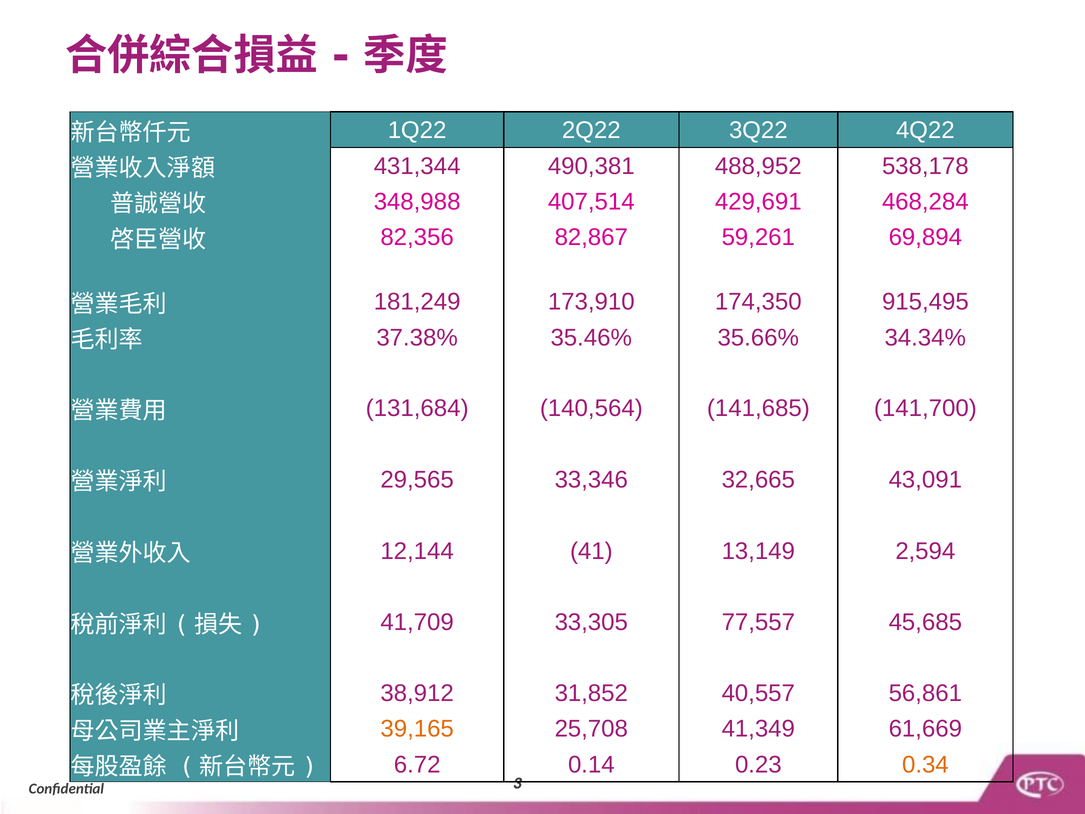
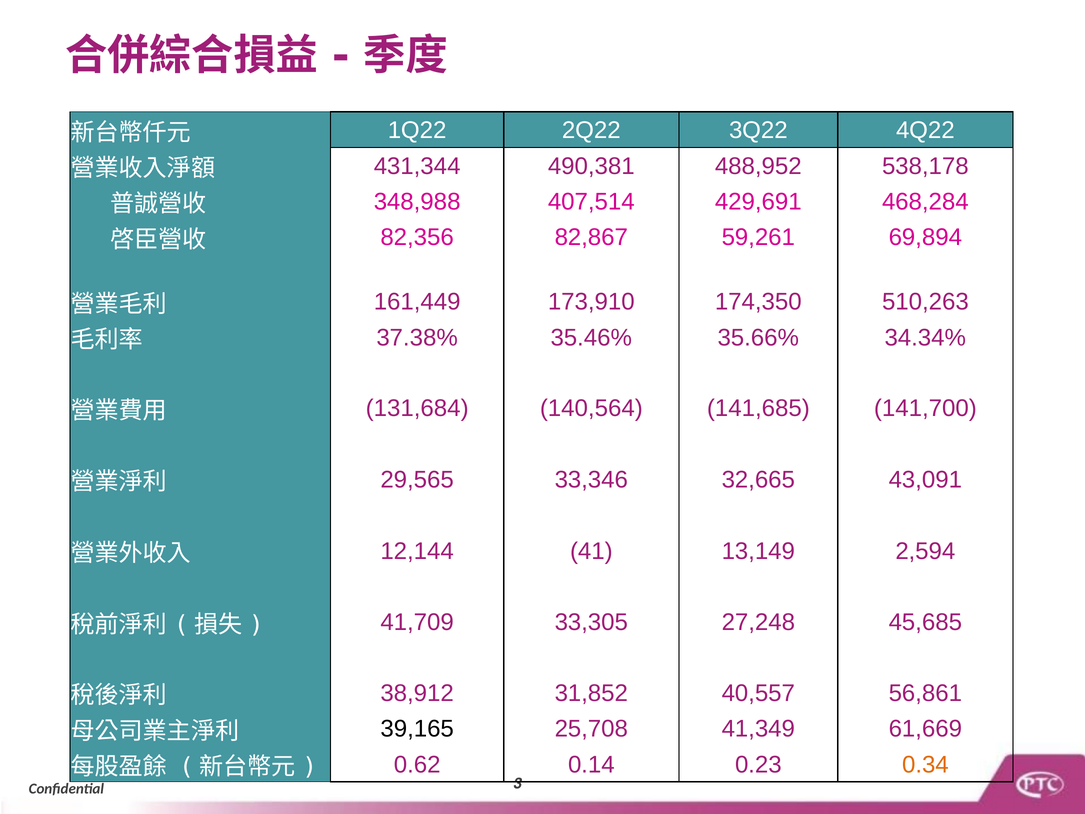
181,249: 181,249 -> 161,449 (417, 302)
915,495: 915,495 -> 510,263 (925, 302)
77,557: 77,557 -> 27,248 (758, 622)
39,165 colour: orange -> black (417, 729)
6.72: 6.72 -> 0.62 (417, 764)
